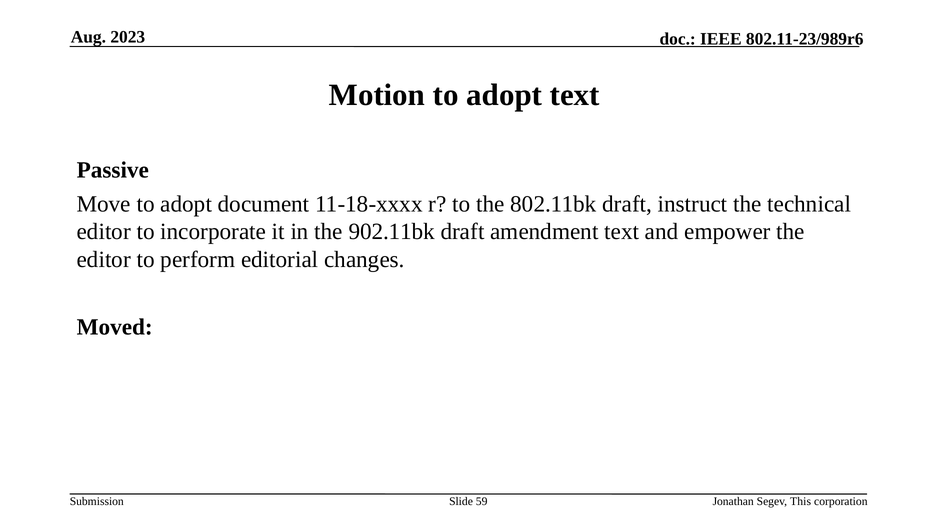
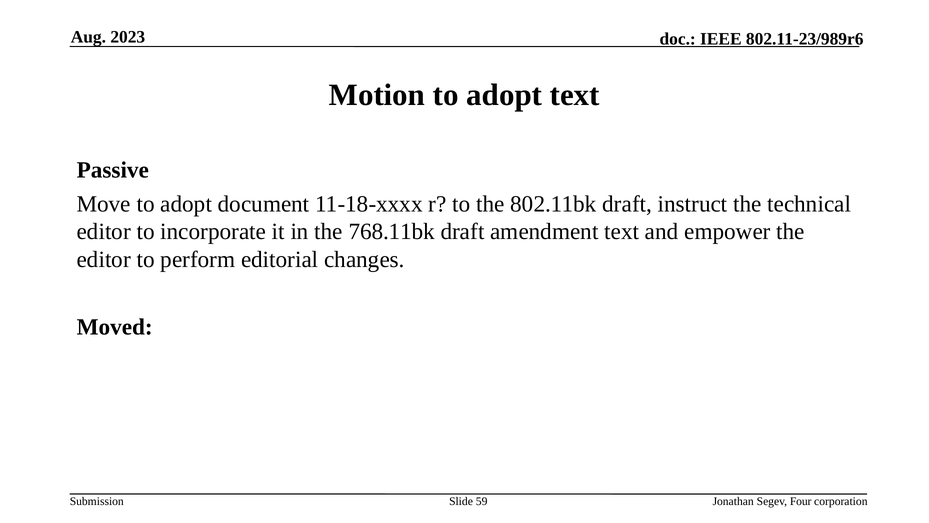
902.11bk: 902.11bk -> 768.11bk (392, 232)
This: This -> Four (801, 501)
